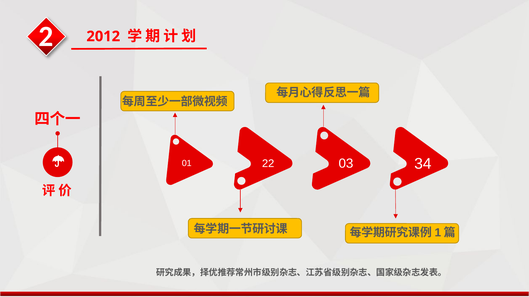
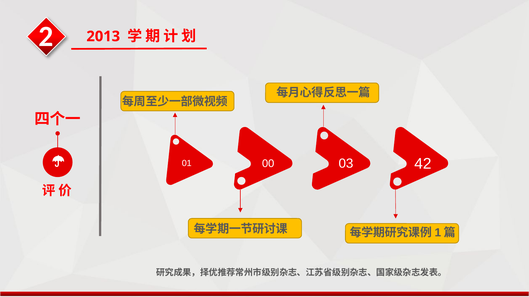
2012: 2012 -> 2013 (103, 36)
22: 22 -> 00 (268, 164)
34: 34 -> 42 (423, 164)
